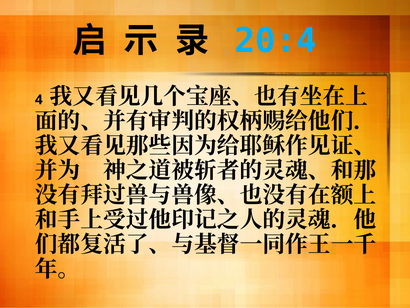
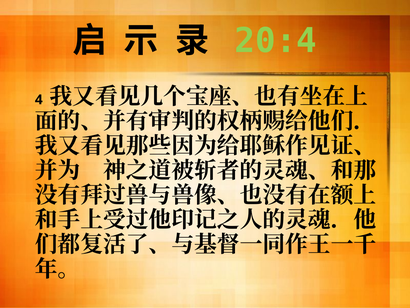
20:4 colour: light blue -> light green (276, 41)
